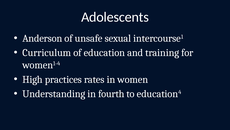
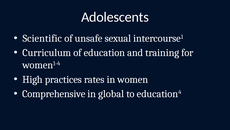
Anderson: Anderson -> Scientific (42, 38)
Understanding: Understanding -> Comprehensive (54, 93)
fourth: fourth -> global (111, 93)
